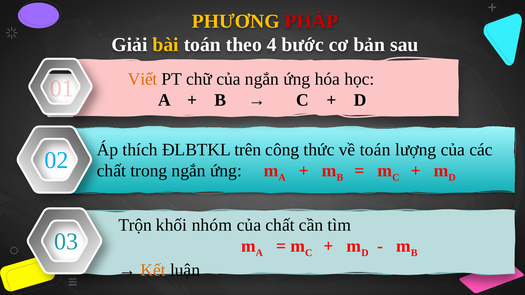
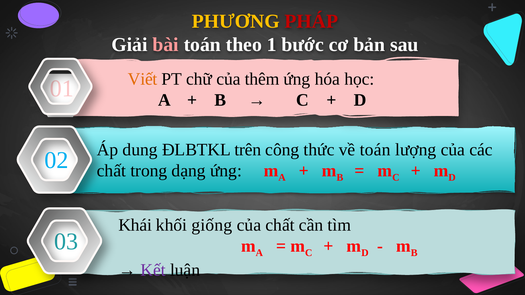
bài colour: yellow -> pink (166, 45)
4: 4 -> 1 (272, 45)
của ngắn: ngắn -> thêm (262, 79)
thích: thích -> dung (140, 150)
trong ngắn: ngắn -> dạng (189, 171)
Trộn: Trộn -> Khái (135, 225)
nhóm: nhóm -> giống (212, 225)
Kết colour: orange -> purple (153, 270)
